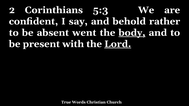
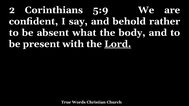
5:3: 5:3 -> 5:9 (101, 10)
went: went -> what (84, 33)
body underline: present -> none (132, 33)
